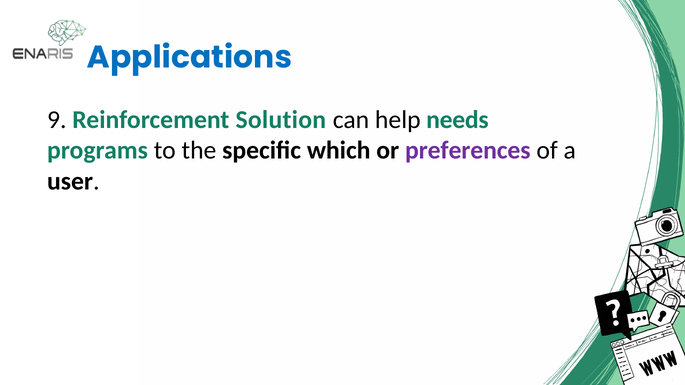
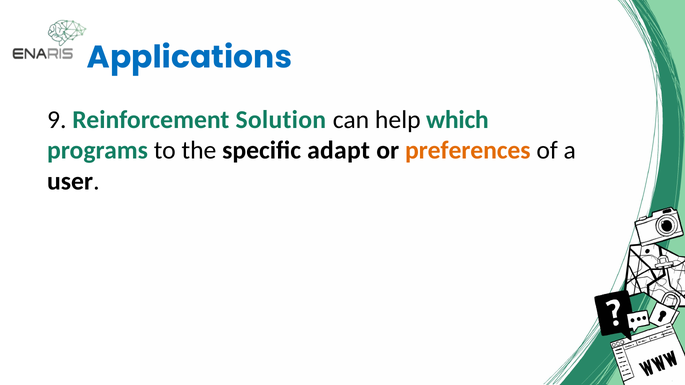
needs: needs -> which (457, 120)
which: which -> adapt (339, 151)
preferences colour: purple -> orange (468, 151)
